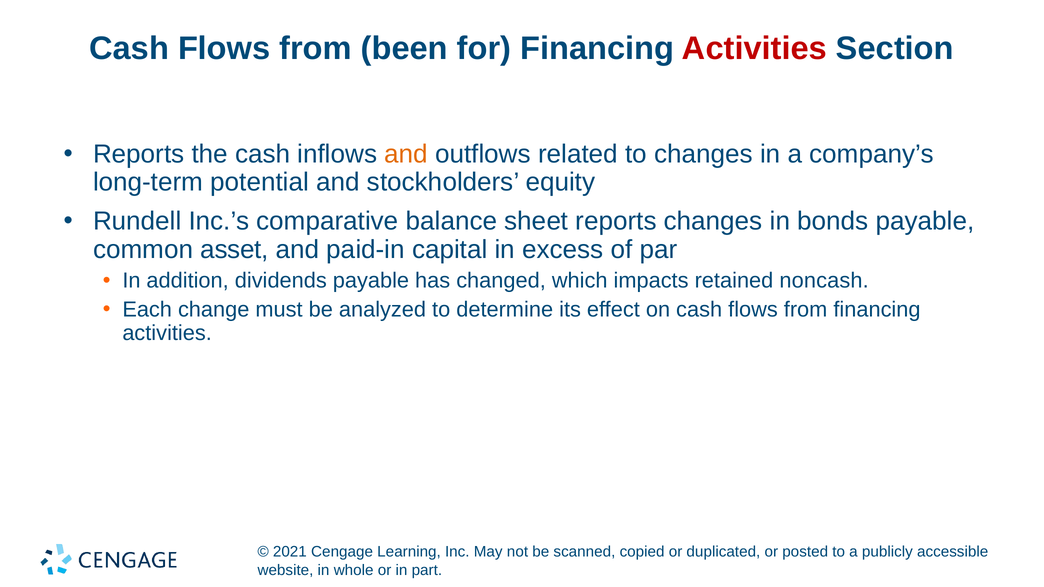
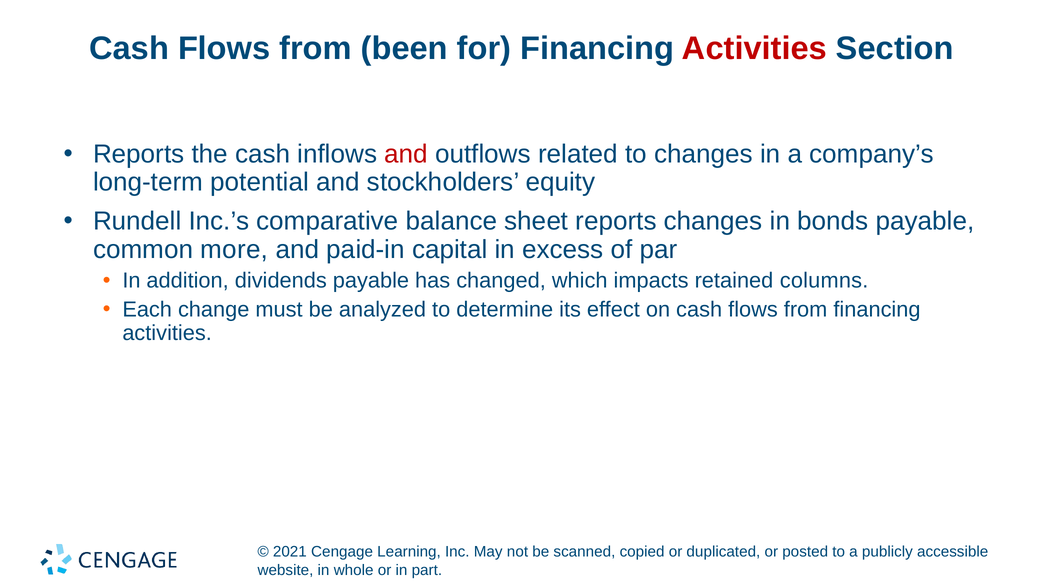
and colour: orange -> red (406, 154)
asset: asset -> more (234, 250)
noncash: noncash -> columns (824, 281)
